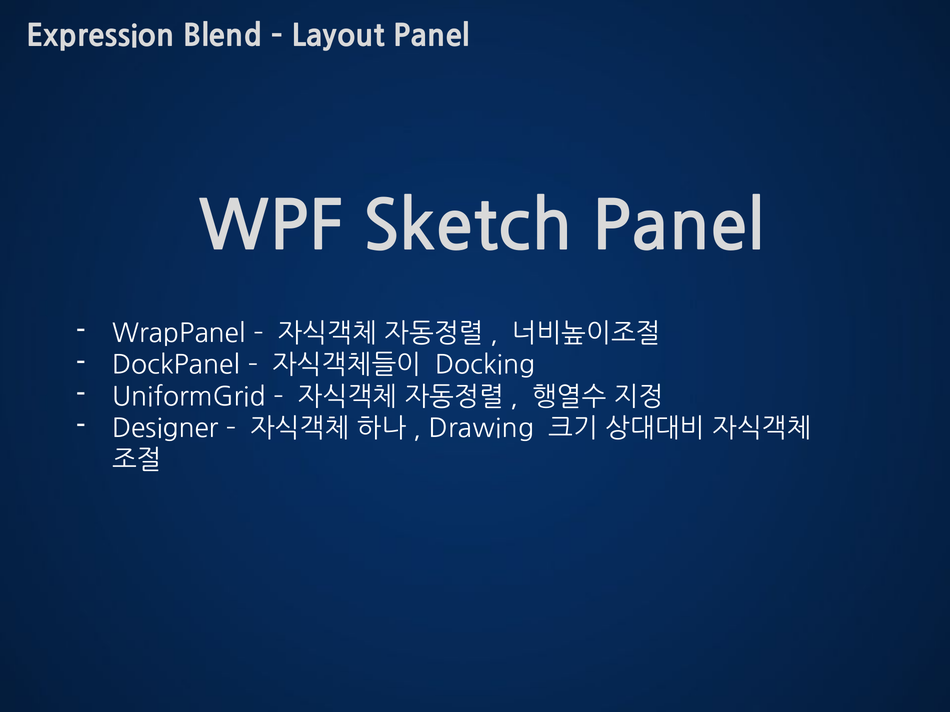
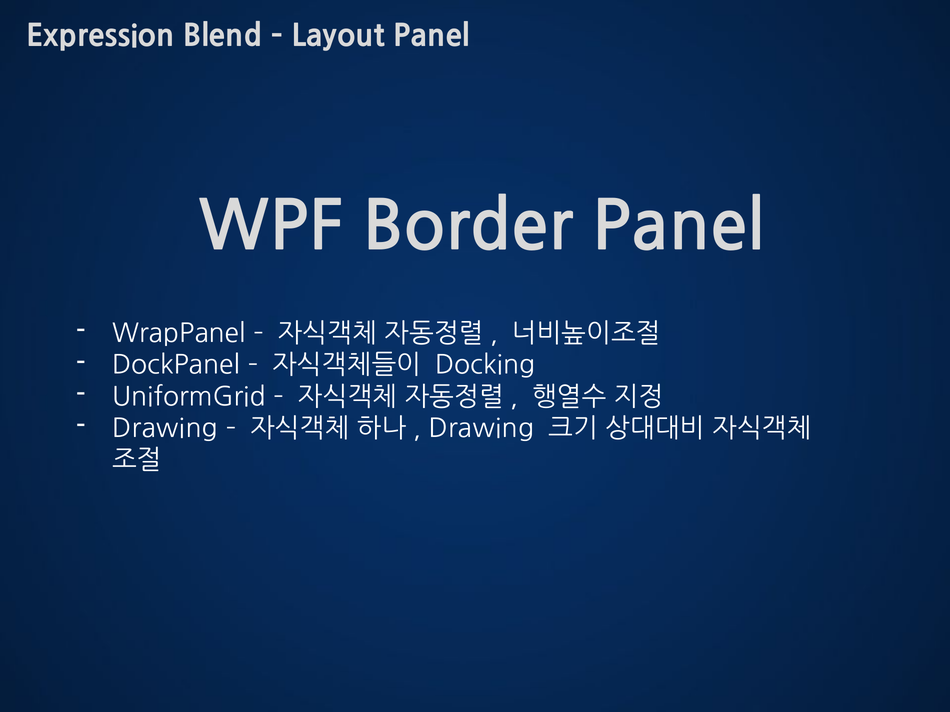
Sketch: Sketch -> Border (468, 227)
Designer: Designer -> Drawing (165, 429)
